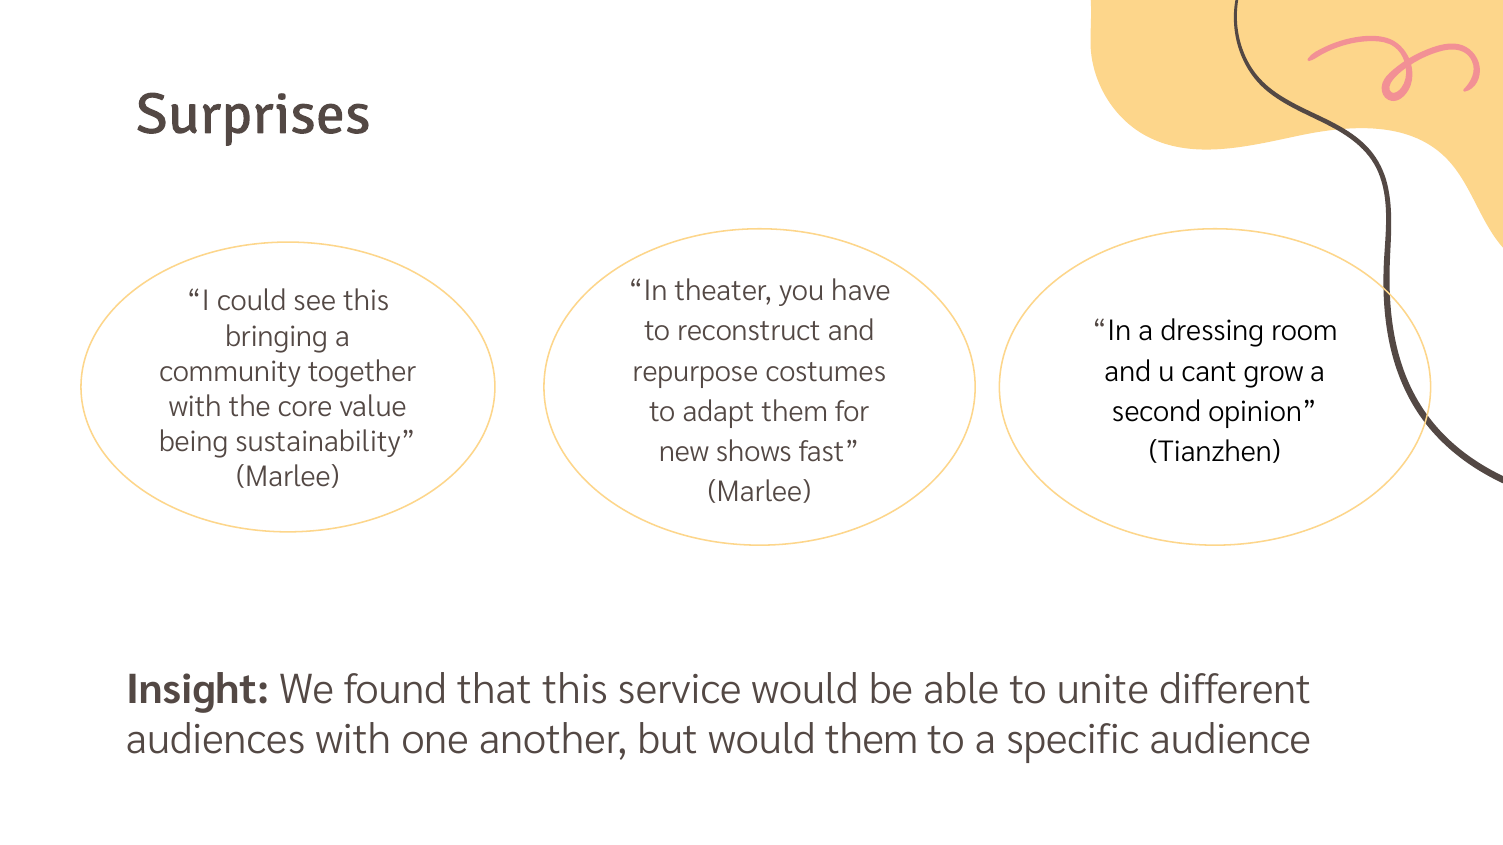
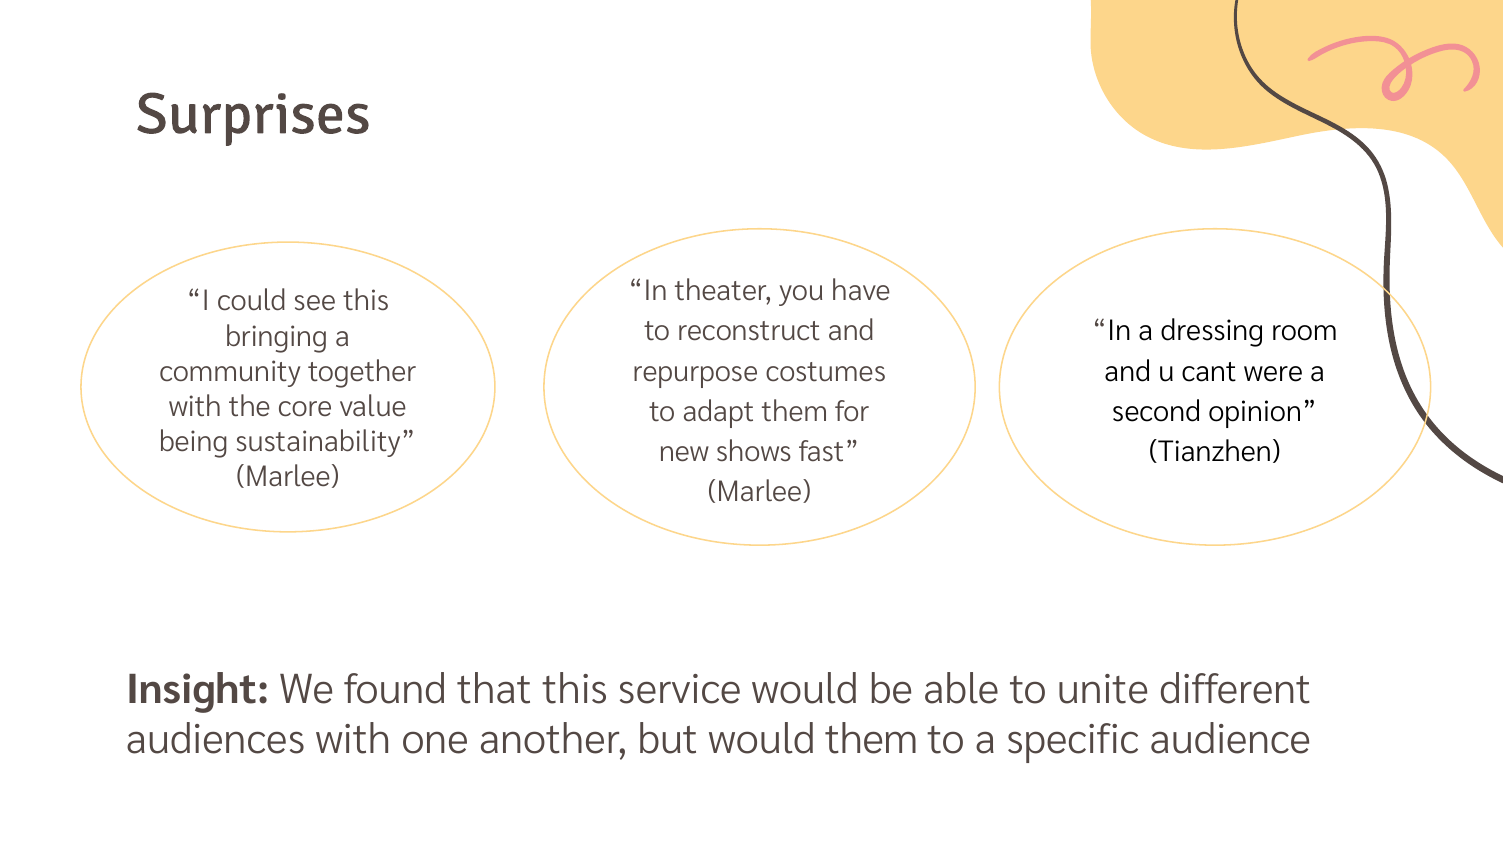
grow: grow -> were (1273, 372)
